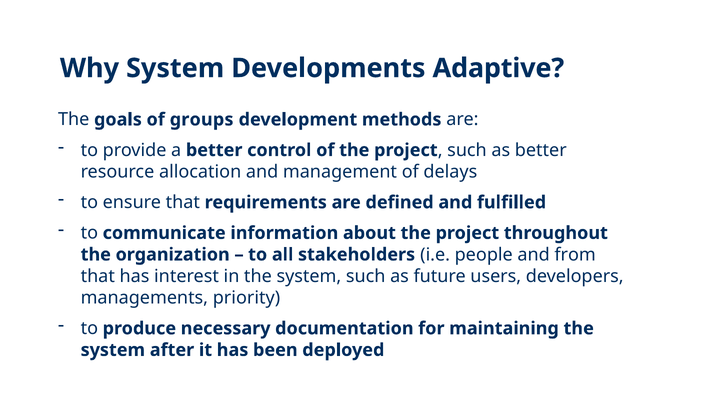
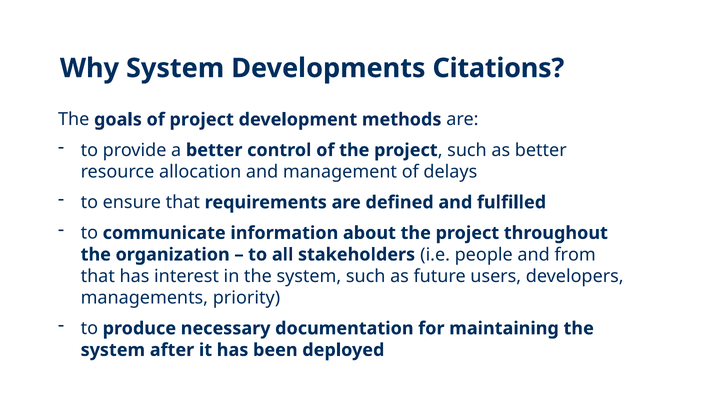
Adaptive: Adaptive -> Citations (498, 68)
of groups: groups -> project (202, 120)
